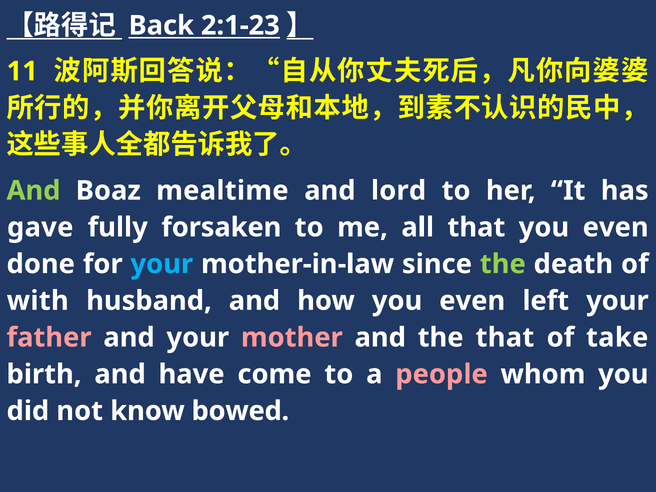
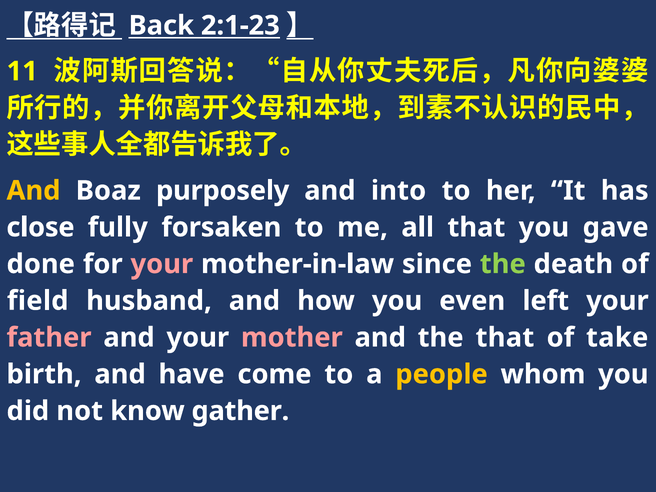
And colour: light green -> yellow (34, 191)
mealtime: mealtime -> purposely (223, 191)
lord: lord -> into (399, 191)
gave: gave -> close (40, 227)
that you even: even -> gave (616, 227)
your colour: light blue -> pink (162, 264)
with: with -> field (38, 301)
people colour: pink -> yellow (442, 374)
bowed: bowed -> gather (240, 411)
